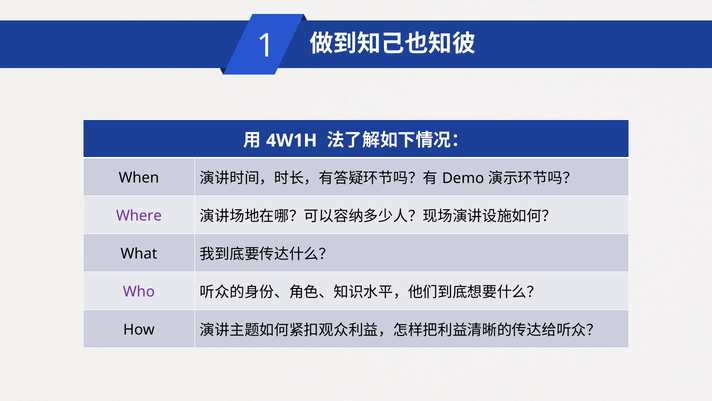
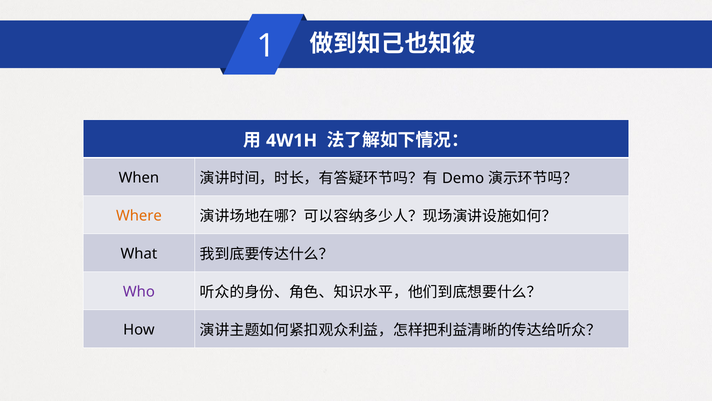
Where colour: purple -> orange (139, 215)
